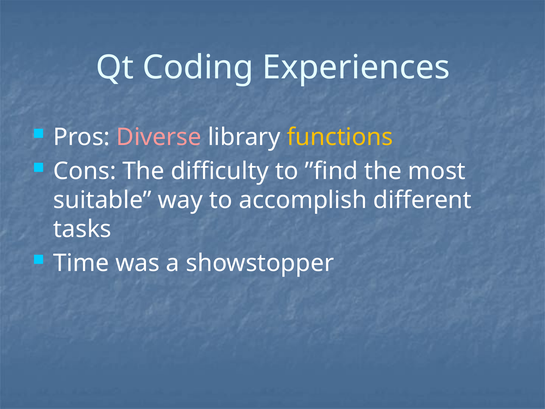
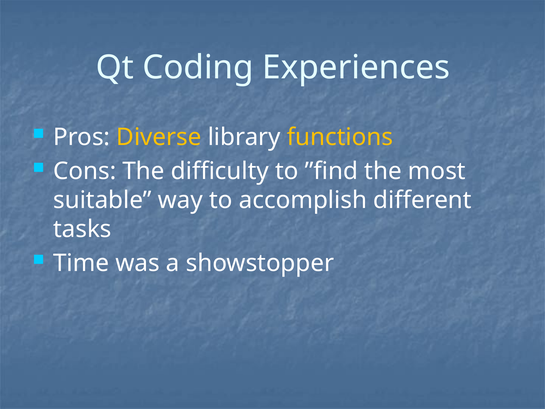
Diverse colour: pink -> yellow (159, 137)
